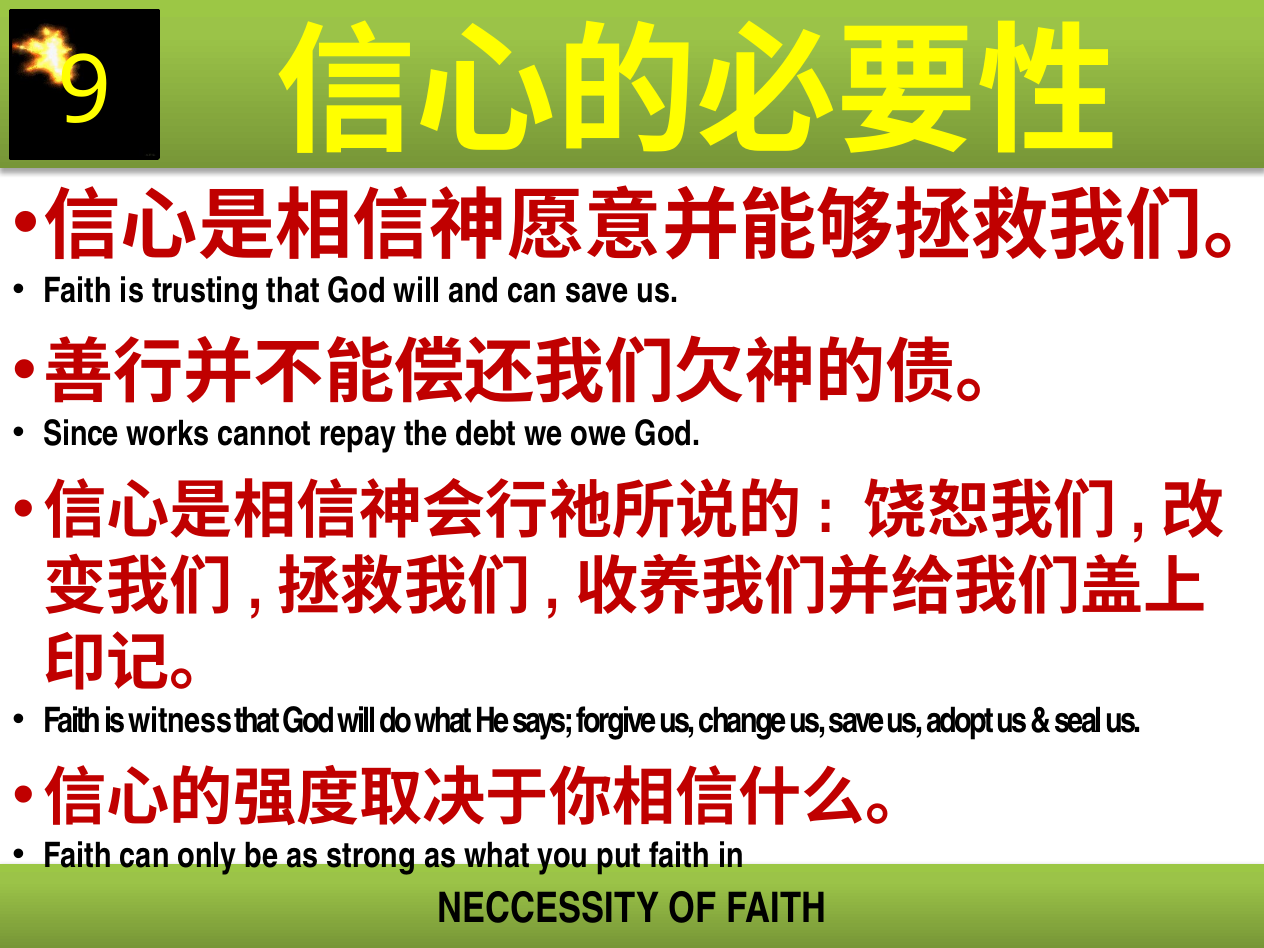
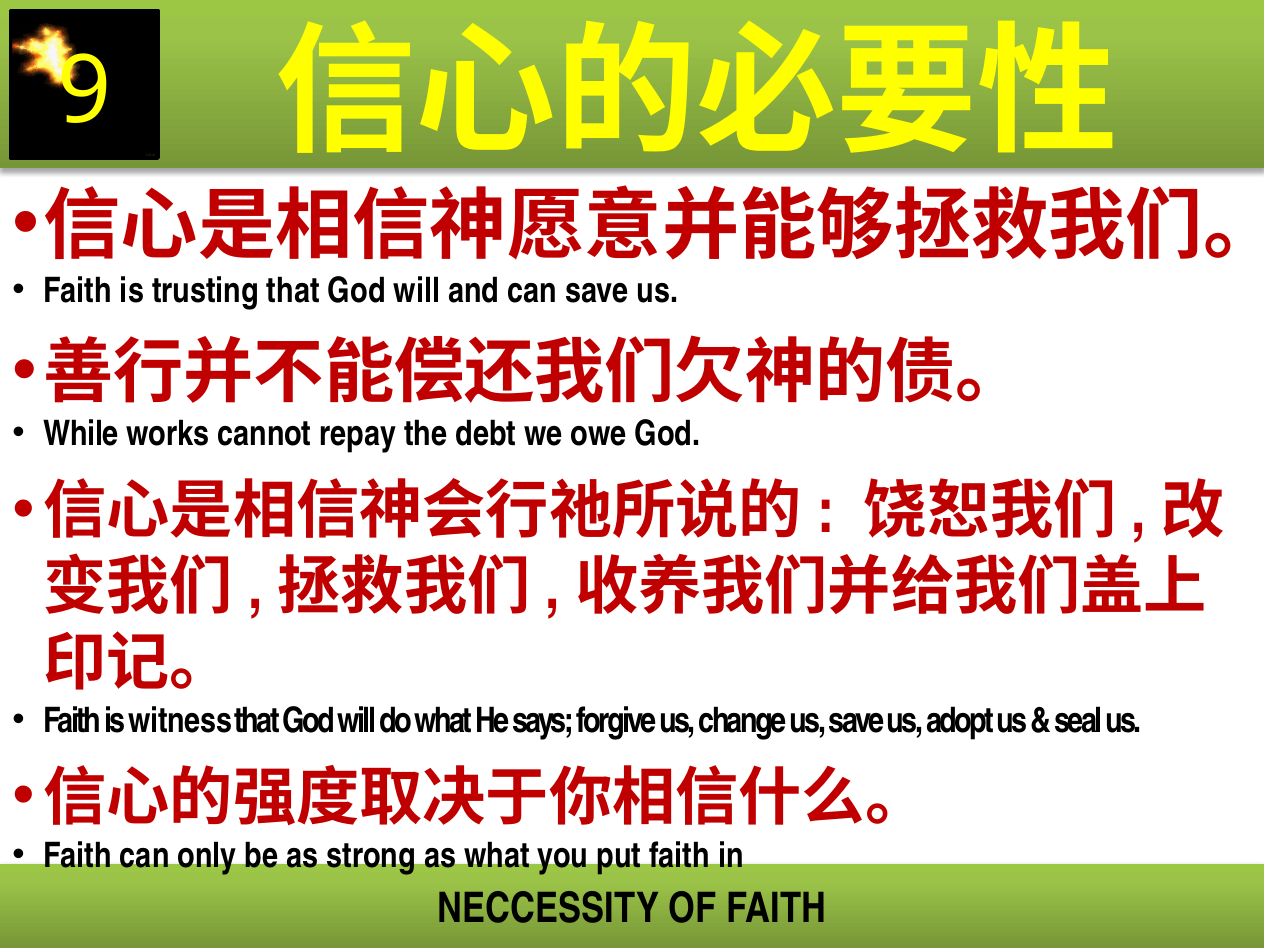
Since: Since -> While (81, 434)
